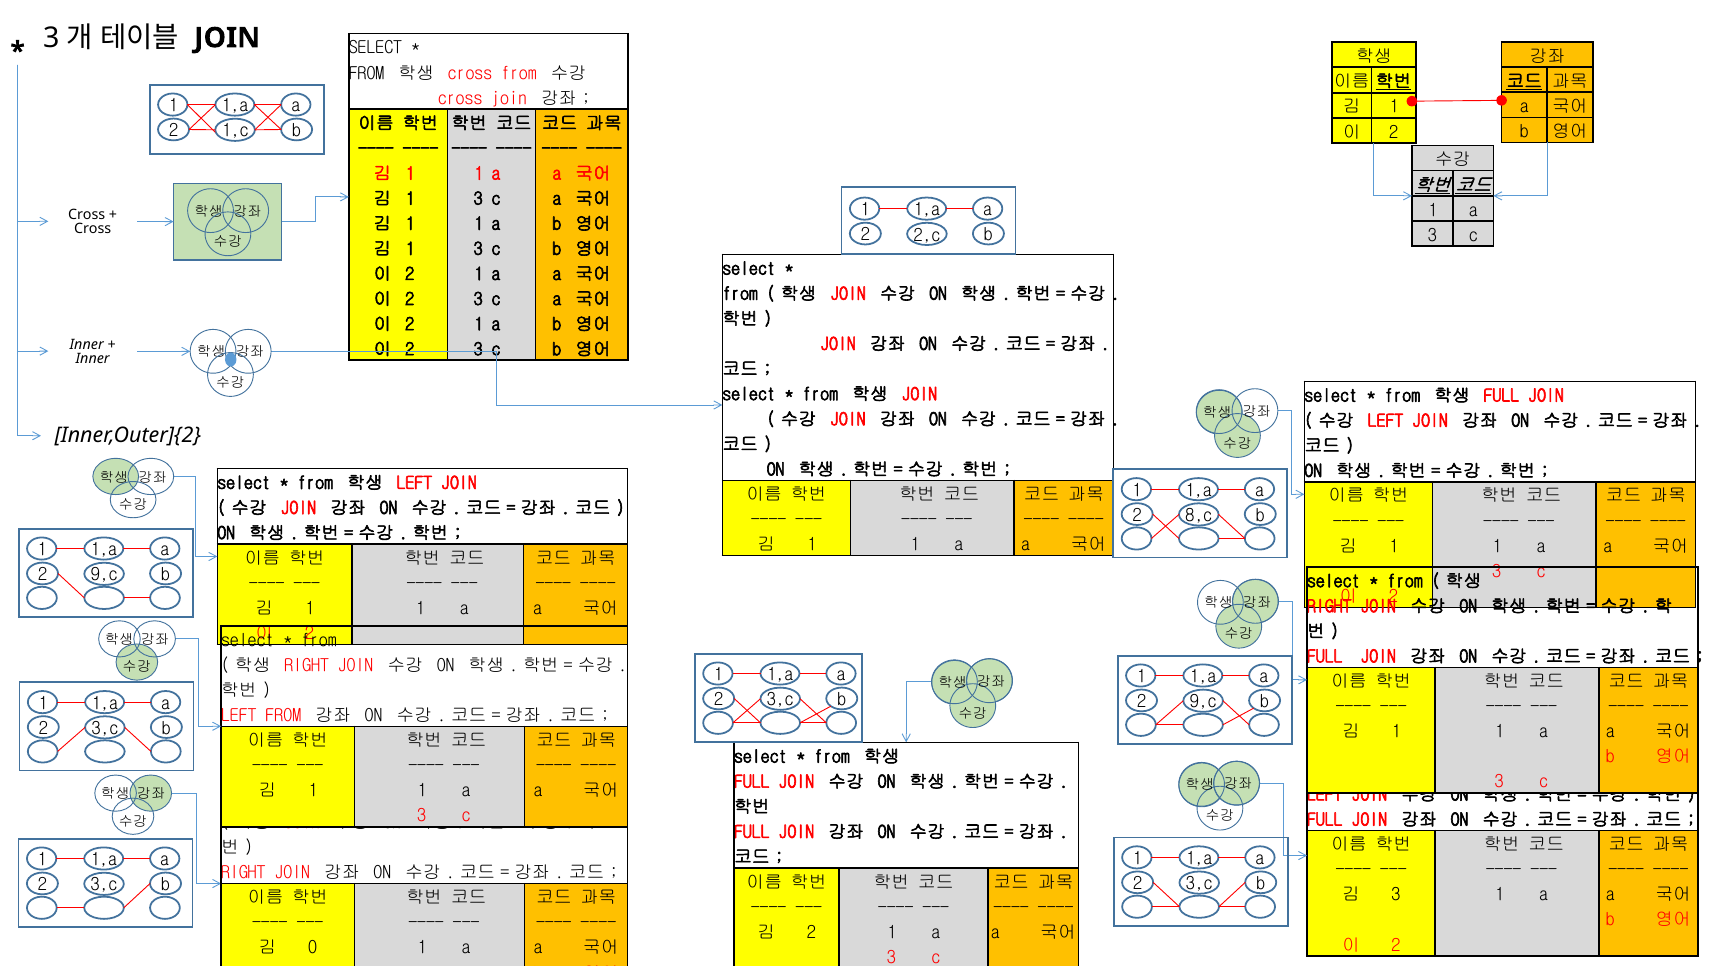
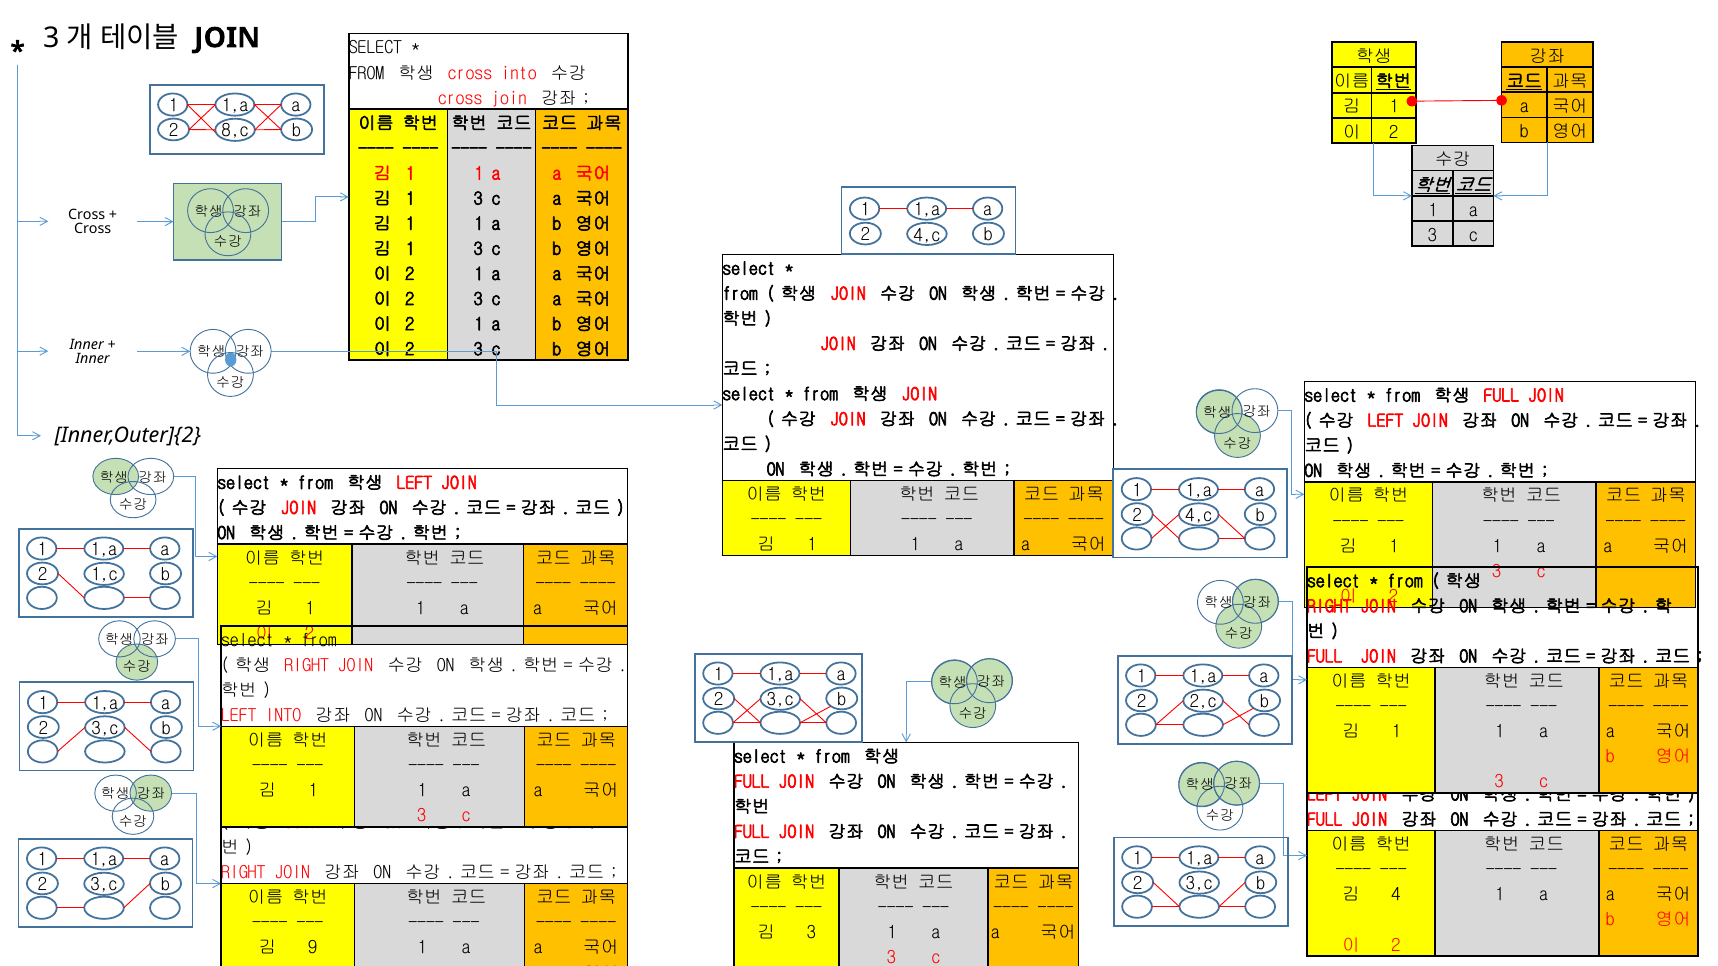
cross from: from -> into (519, 73)
1,c: 1,c -> 8,c (235, 131)
2,c: 2,c -> 4,c (927, 235)
8,c: 8,c -> 4,c (1199, 516)
9,c: 9,c -> 1,c (104, 575)
9,c: 9,c -> 2,c (1203, 702)
LEFT FROM: FROM -> INTO (283, 716)
3: 3 -> 4 (1396, 895)
2: 2 -> 3 (811, 933)
0: 0 -> 9 (313, 948)
